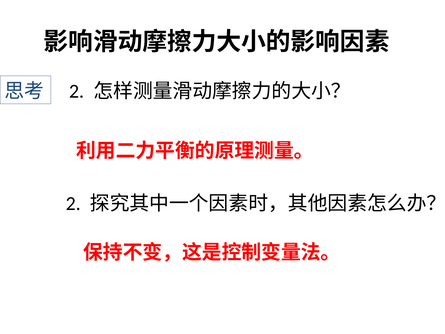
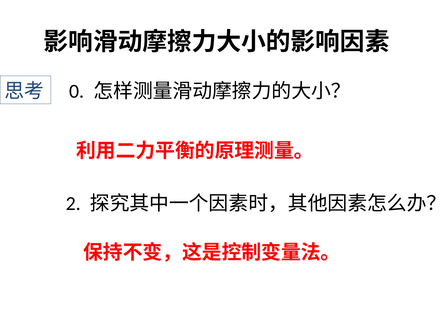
2: 2 -> 0 (77, 91)
